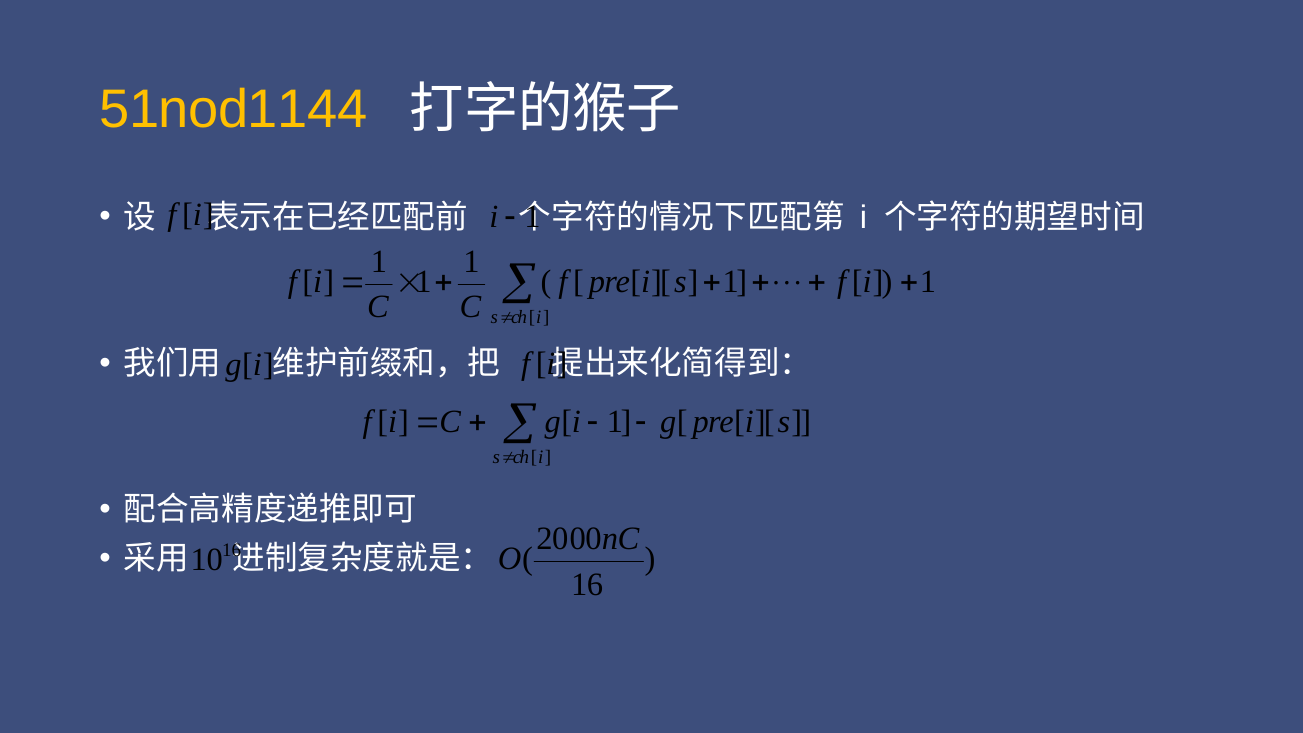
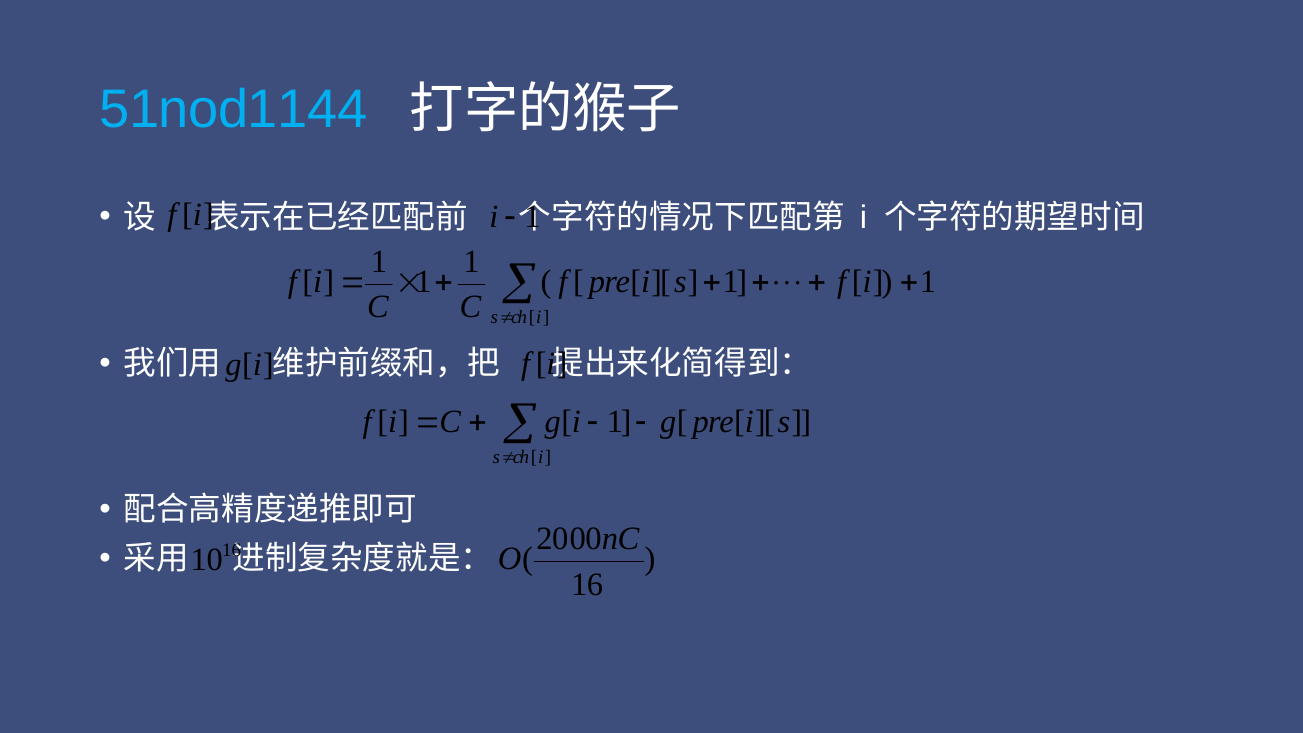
51nod1144 colour: yellow -> light blue (233, 109)
